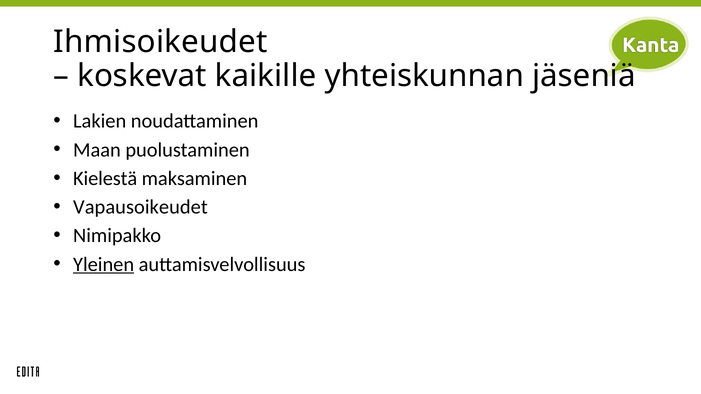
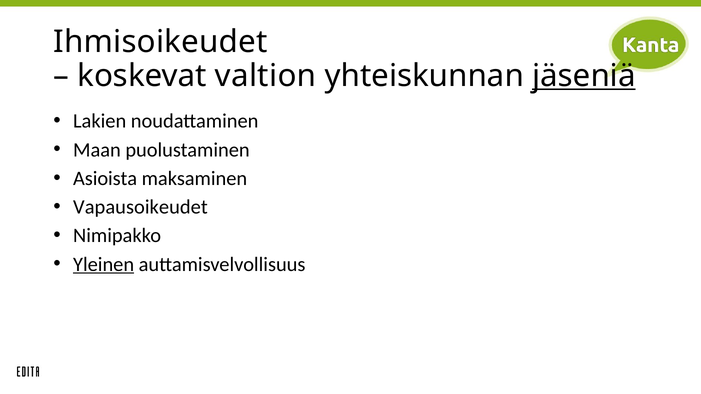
kaikille: kaikille -> valtion (266, 76)
jäseniä underline: none -> present (584, 76)
Kielestä: Kielestä -> Asioista (105, 179)
